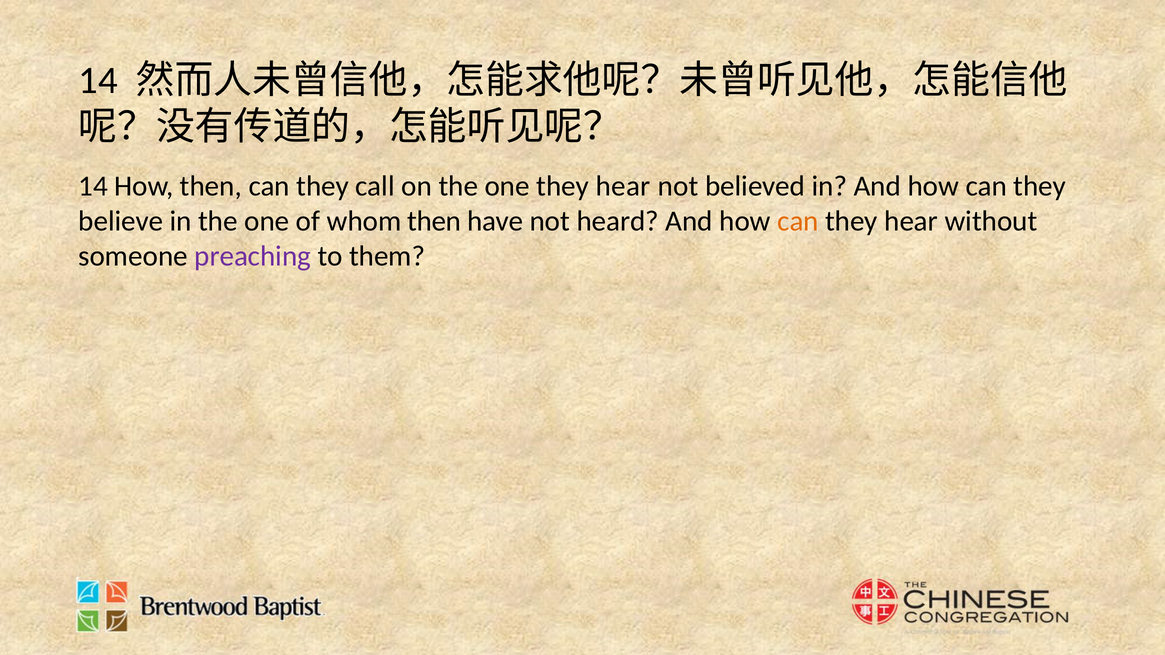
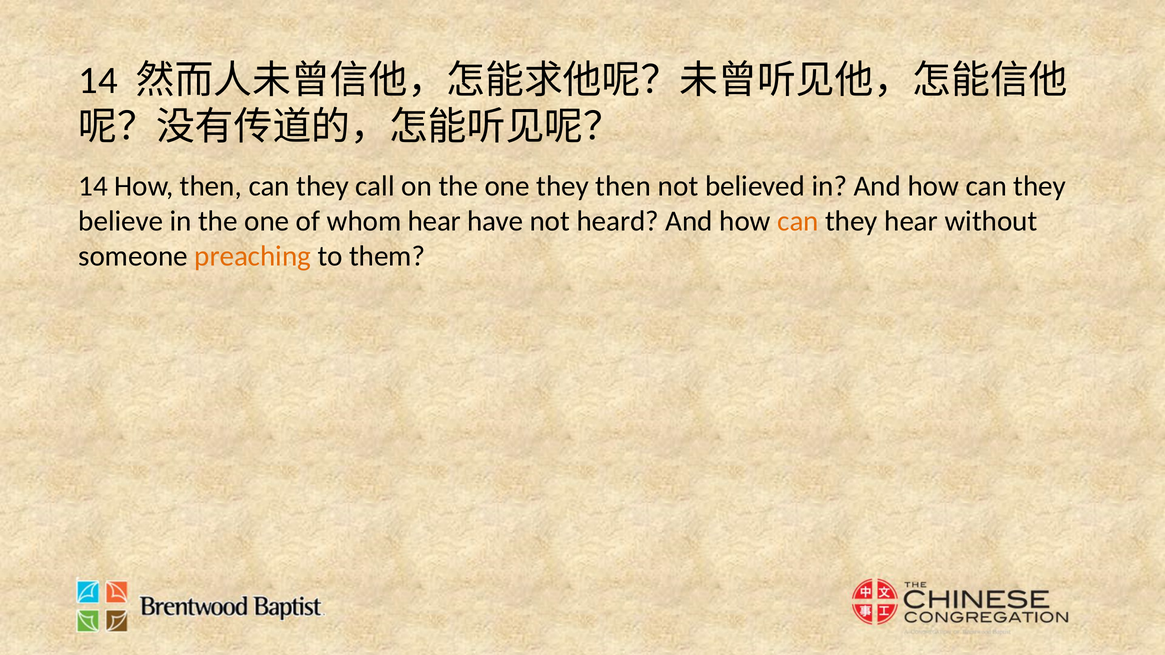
one they hear: hear -> then (623, 186)
whom then: then -> hear (434, 221)
preaching colour: purple -> orange (253, 256)
